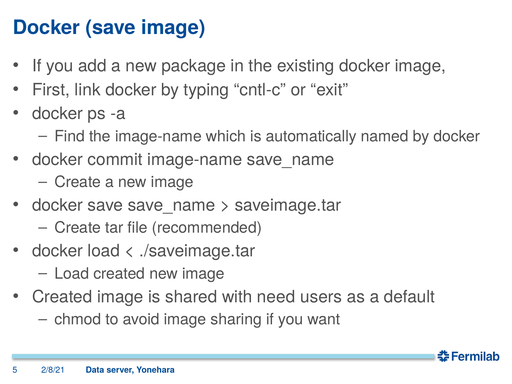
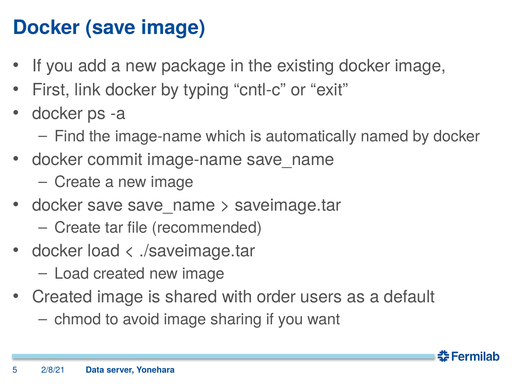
need: need -> order (276, 297)
